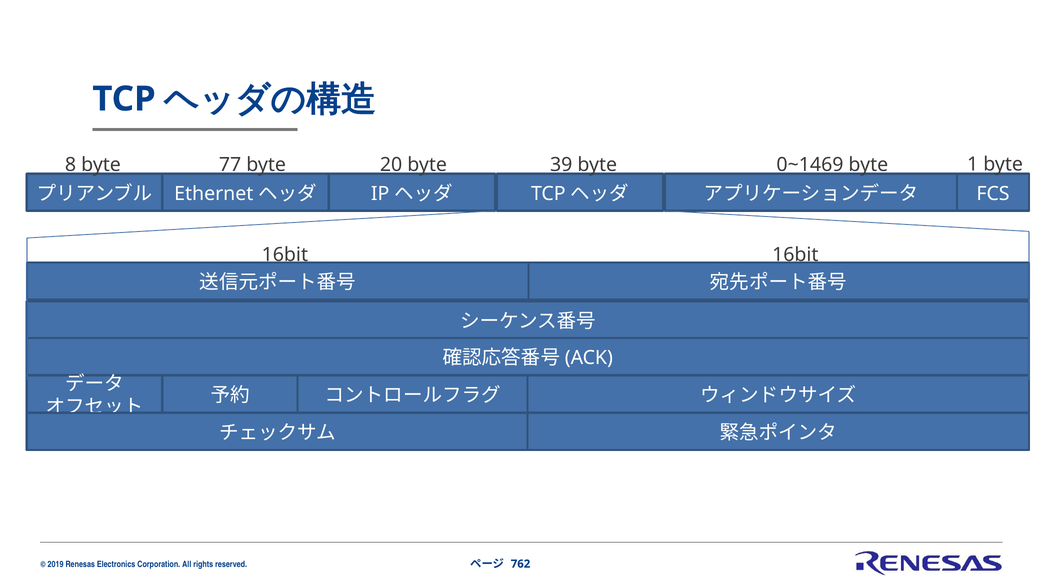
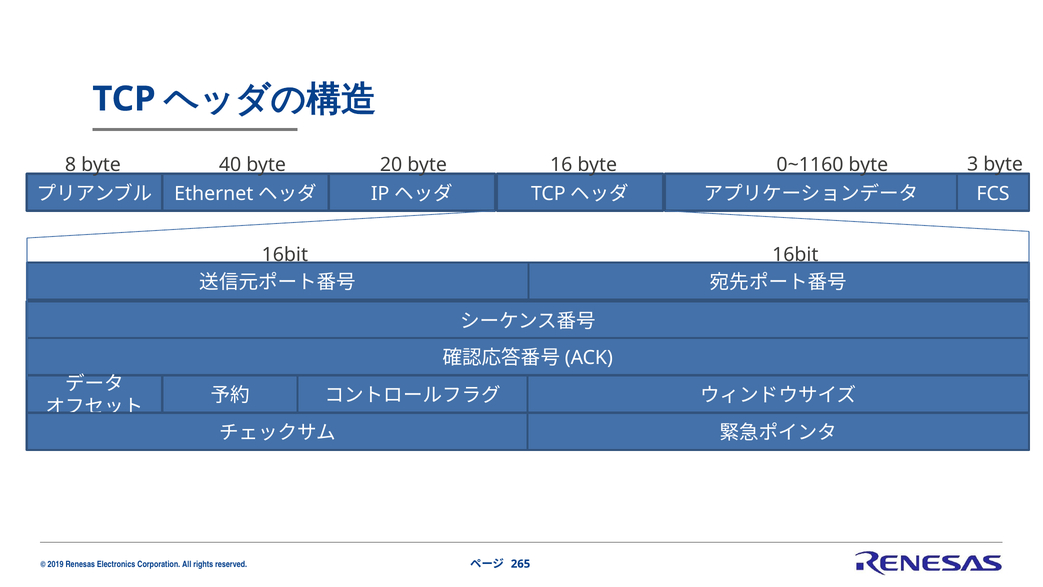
77: 77 -> 40 (230, 165)
39: 39 -> 16 (561, 165)
0~1469: 0~1469 -> 0~1160 (810, 165)
1: 1 -> 3 (973, 164)
762: 762 -> 265 (521, 564)
